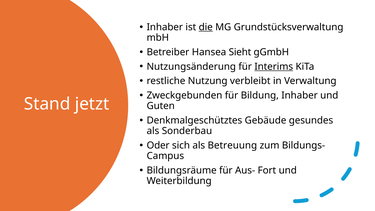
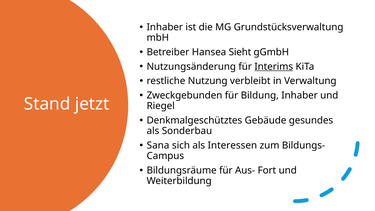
die underline: present -> none (206, 27)
Guten: Guten -> Riegel (161, 106)
Oder: Oder -> Sana (158, 145)
Betreuung: Betreuung -> Interessen (232, 145)
